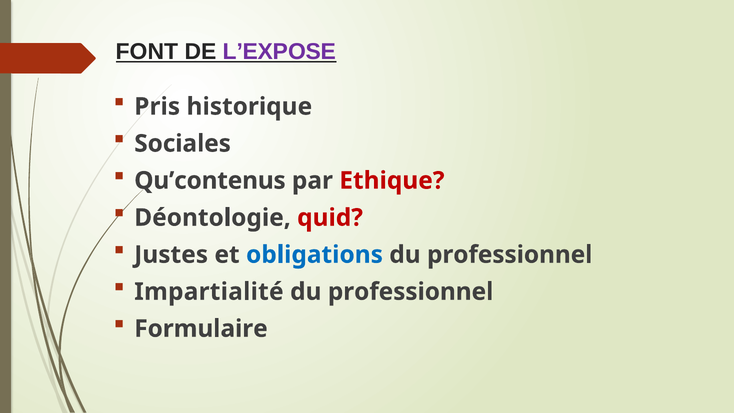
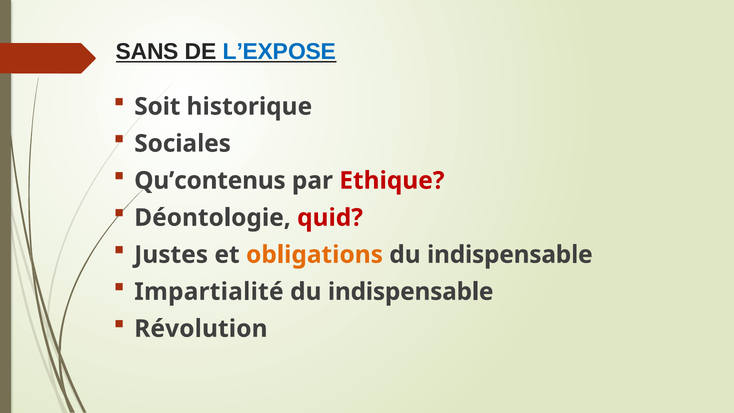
FONT: FONT -> SANS (147, 52)
L’EXPOSE colour: purple -> blue (279, 52)
Pris: Pris -> Soit (157, 107)
obligations colour: blue -> orange (314, 255)
professionnel: professionnel -> indispensable (510, 255)
professionnel: professionnel -> indispensable (411, 292)
Formulaire: Formulaire -> Révolution (201, 329)
